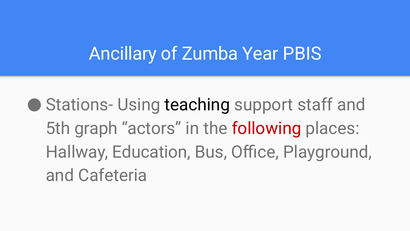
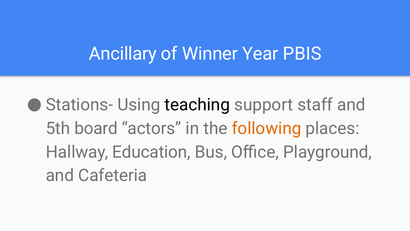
Zumba: Zumba -> Winner (210, 54)
graph: graph -> board (96, 128)
following colour: red -> orange (267, 128)
